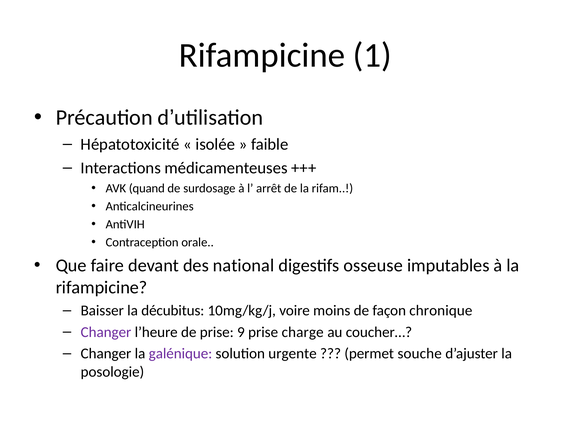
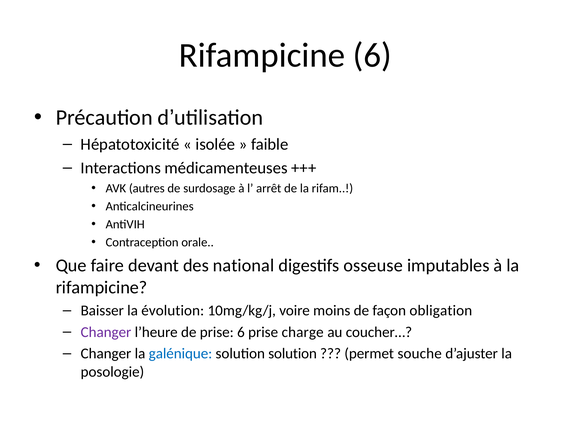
Rifampicine 1: 1 -> 6 (372, 55)
quand: quand -> autres (147, 188)
décubitus: décubitus -> évolution (173, 311)
chronique: chronique -> obligation (441, 311)
prise 9: 9 -> 6 (241, 332)
galénique colour: purple -> blue (180, 354)
solution urgente: urgente -> solution (293, 354)
